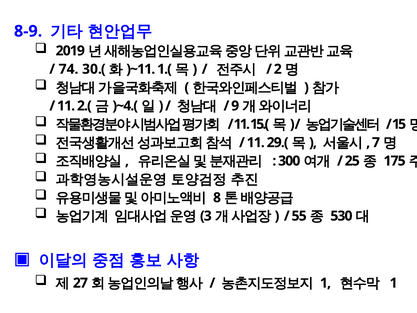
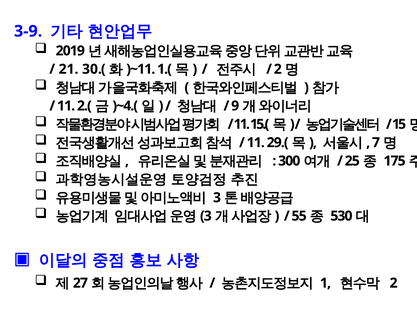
8-9: 8-9 -> 3-9 (28, 31)
74: 74 -> 21 (69, 69)
8: 8 -> 3 (217, 197)
1: 1 -> 2 (394, 283)
